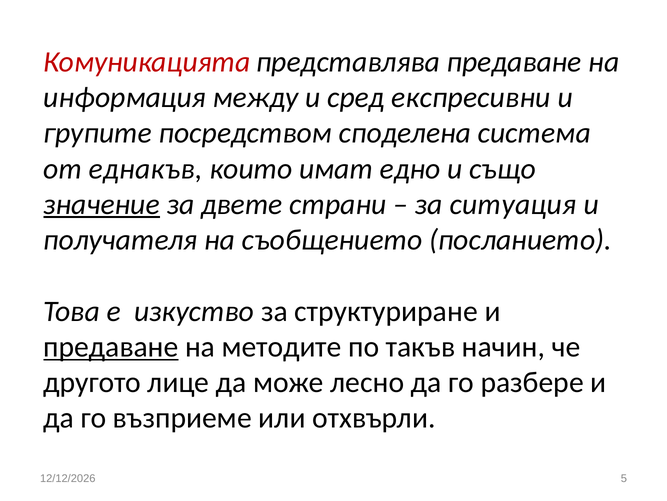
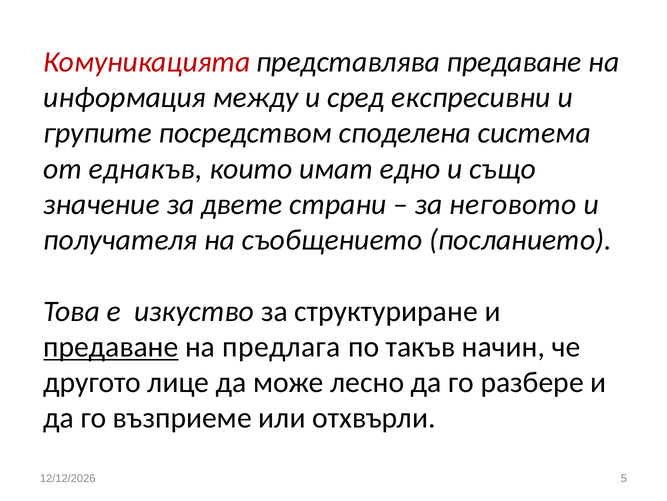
значение underline: present -> none (102, 204)
ситуация: ситуация -> неговото (513, 204)
методите: методите -> предлага (281, 346)
